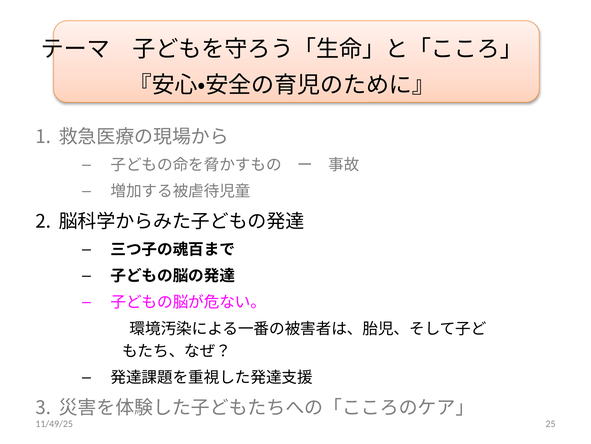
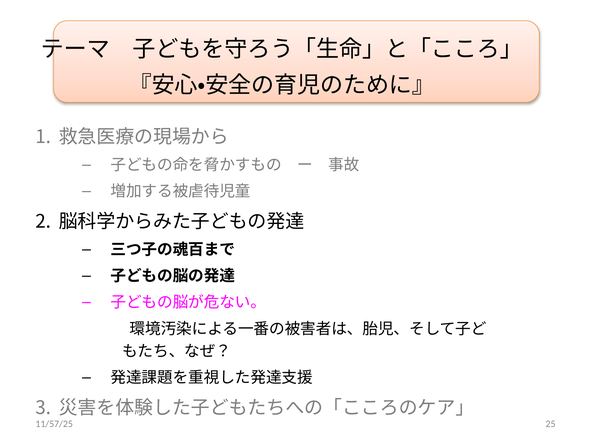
11/49/25: 11/49/25 -> 11/57/25 (54, 423)
